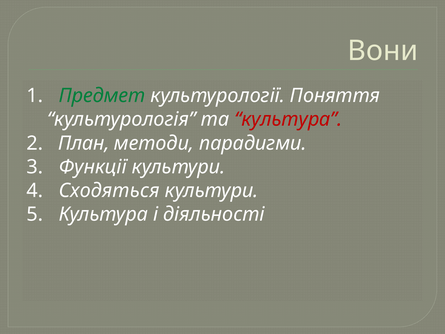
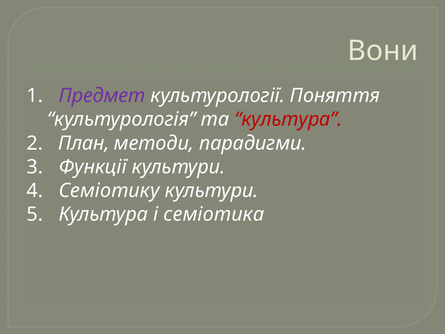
Предмет colour: green -> purple (102, 96)
Сходяться: Сходяться -> Семіотику (109, 191)
діяльності: діяльності -> семіотика (214, 214)
